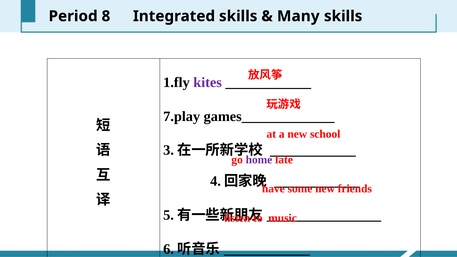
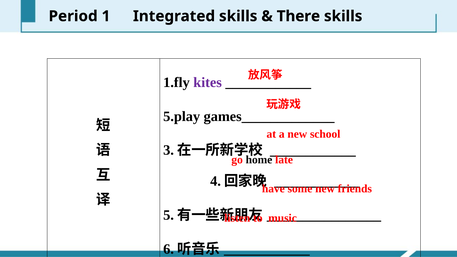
8: 8 -> 1 (106, 16)
Many: Many -> There (298, 16)
7.play: 7.play -> 5.play (182, 116)
home colour: purple -> black (259, 160)
